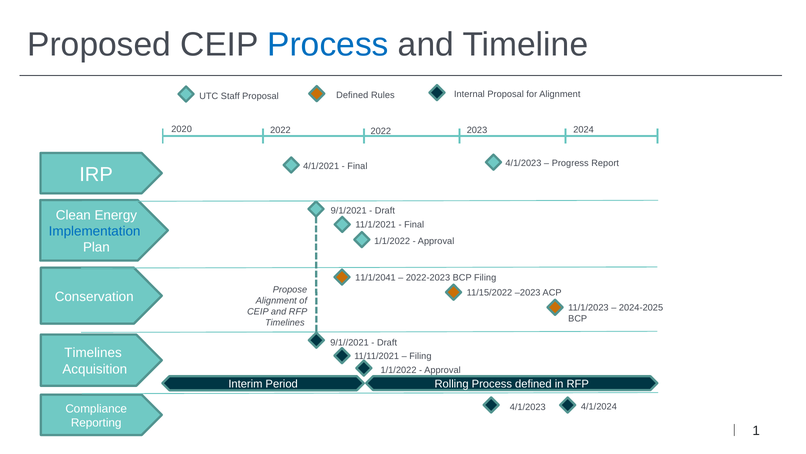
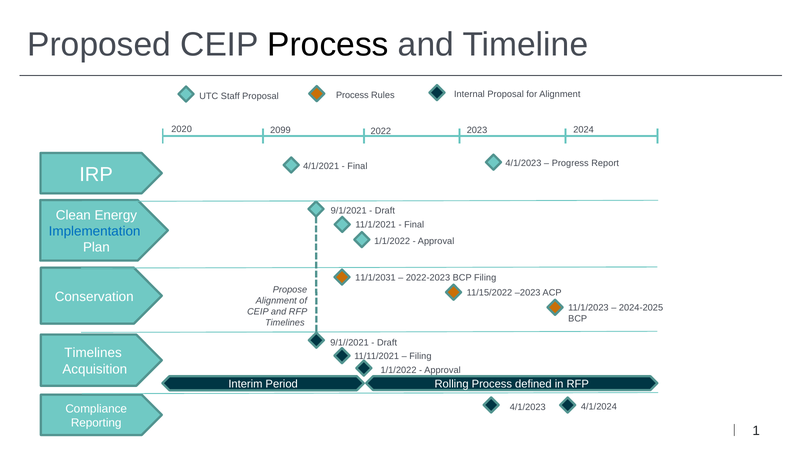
Process colour: blue -> black (328, 45)
Proposal Defined: Defined -> Process (352, 95)
2020 2022: 2022 -> 2099 (280, 130)
11/1/2041: 11/1/2041 -> 11/1/2031 (375, 277)
